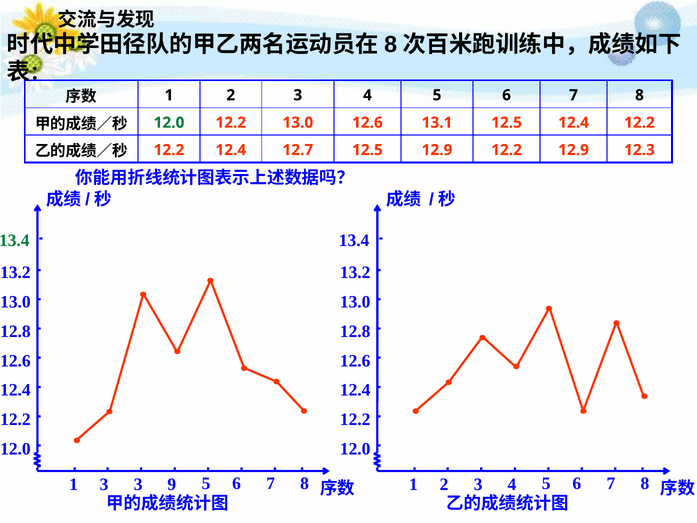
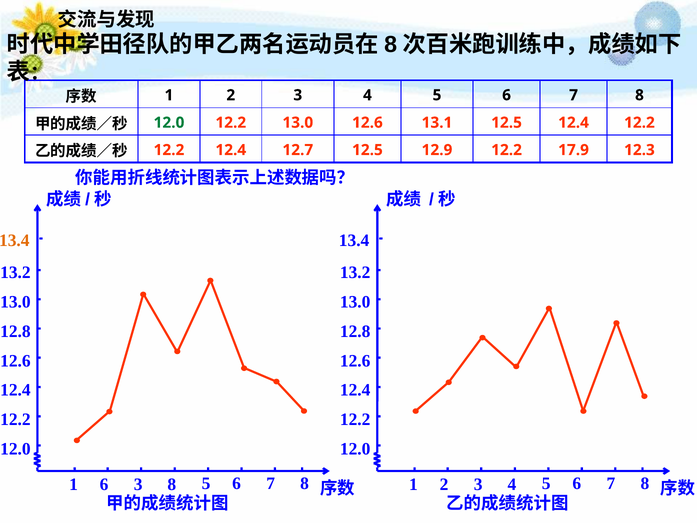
12.2 12.9: 12.9 -> 17.9 (574, 150)
13.4 colour: green -> orange (14, 240)
1 3: 3 -> 6 (104, 484)
3 9: 9 -> 8 (172, 484)
